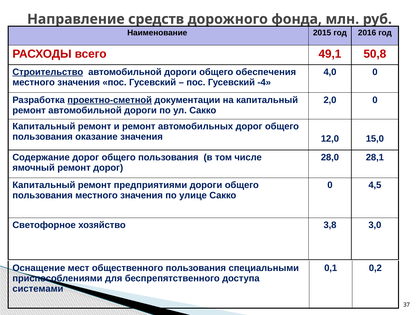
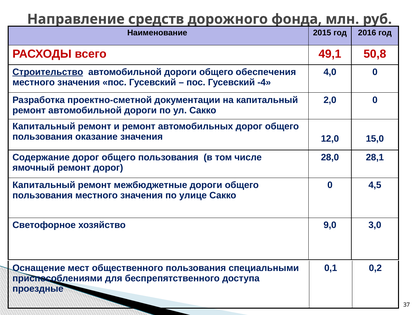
проектно-сметной underline: present -> none (110, 100)
предприятиями: предприятиями -> межбюджетные (151, 185)
3,8: 3,8 -> 9,0 (330, 225)
системами: системами -> проездные (38, 289)
